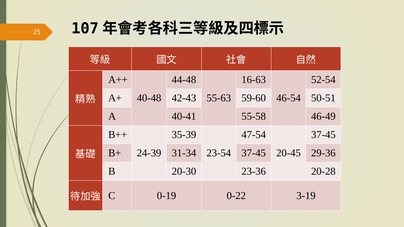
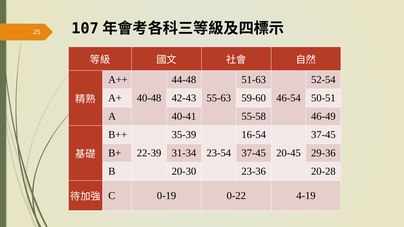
16-63: 16-63 -> 51-63 (254, 80)
47-54: 47-54 -> 16-54 (254, 135)
24-39: 24-39 -> 22-39 (149, 153)
3-19: 3-19 -> 4-19 (306, 196)
